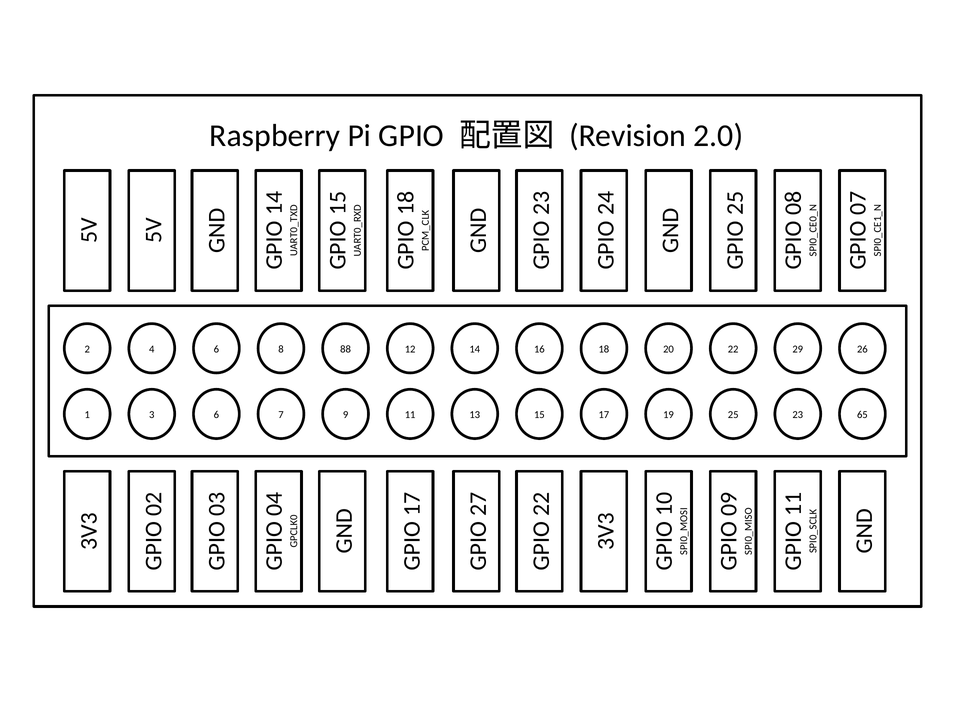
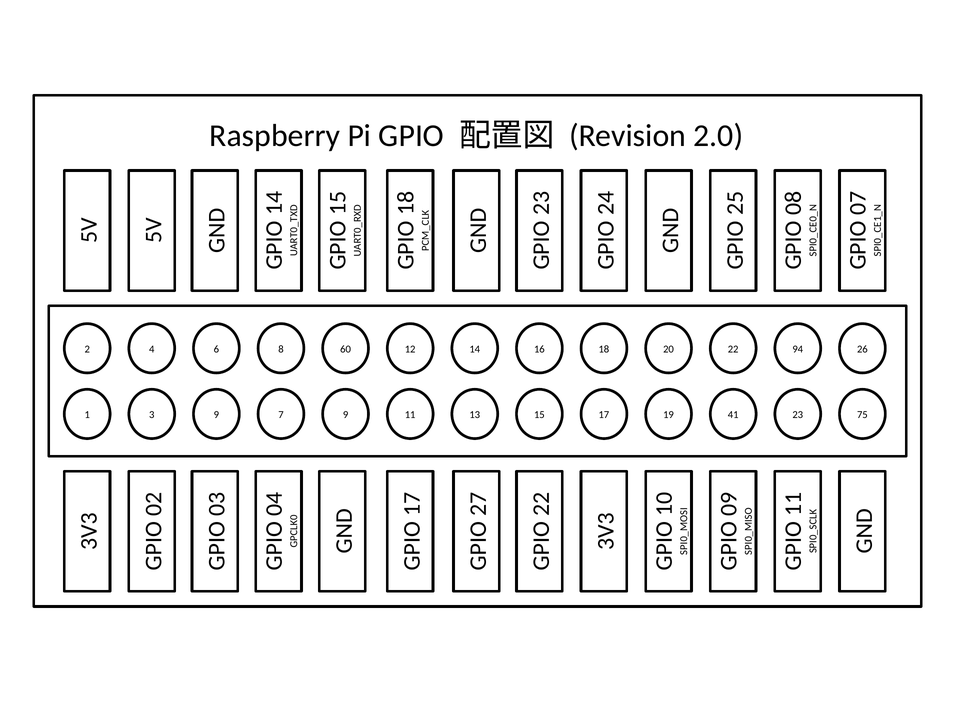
88: 88 -> 60 (346, 349)
29: 29 -> 94 (798, 349)
3 6: 6 -> 9 (216, 415)
25: 25 -> 41 (733, 415)
65: 65 -> 75 (862, 415)
